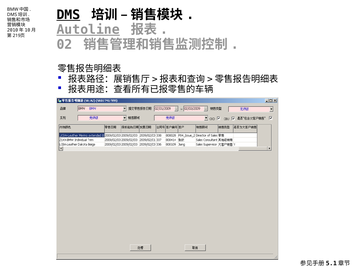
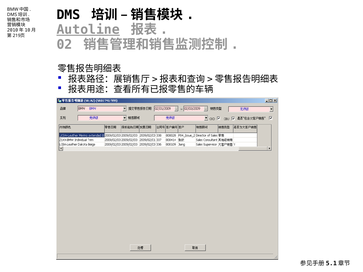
DMS underline: present -> none (68, 15)
